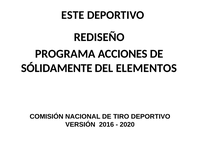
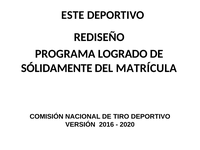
ACCIONES: ACCIONES -> LOGRADO (123, 54)
ELEMENTOS: ELEMENTOS -> MATRÍCULA (146, 68)
